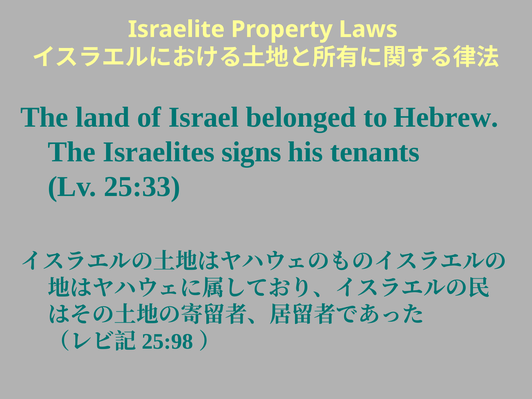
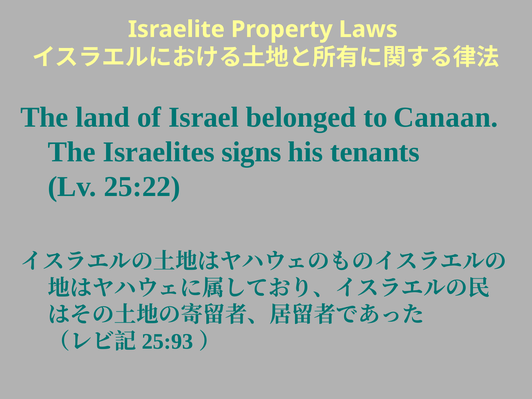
Hebrew: Hebrew -> Canaan (446, 117)
25:33: 25:33 -> 25:22 (142, 187)
25:98: 25:98 -> 25:93 (168, 341)
